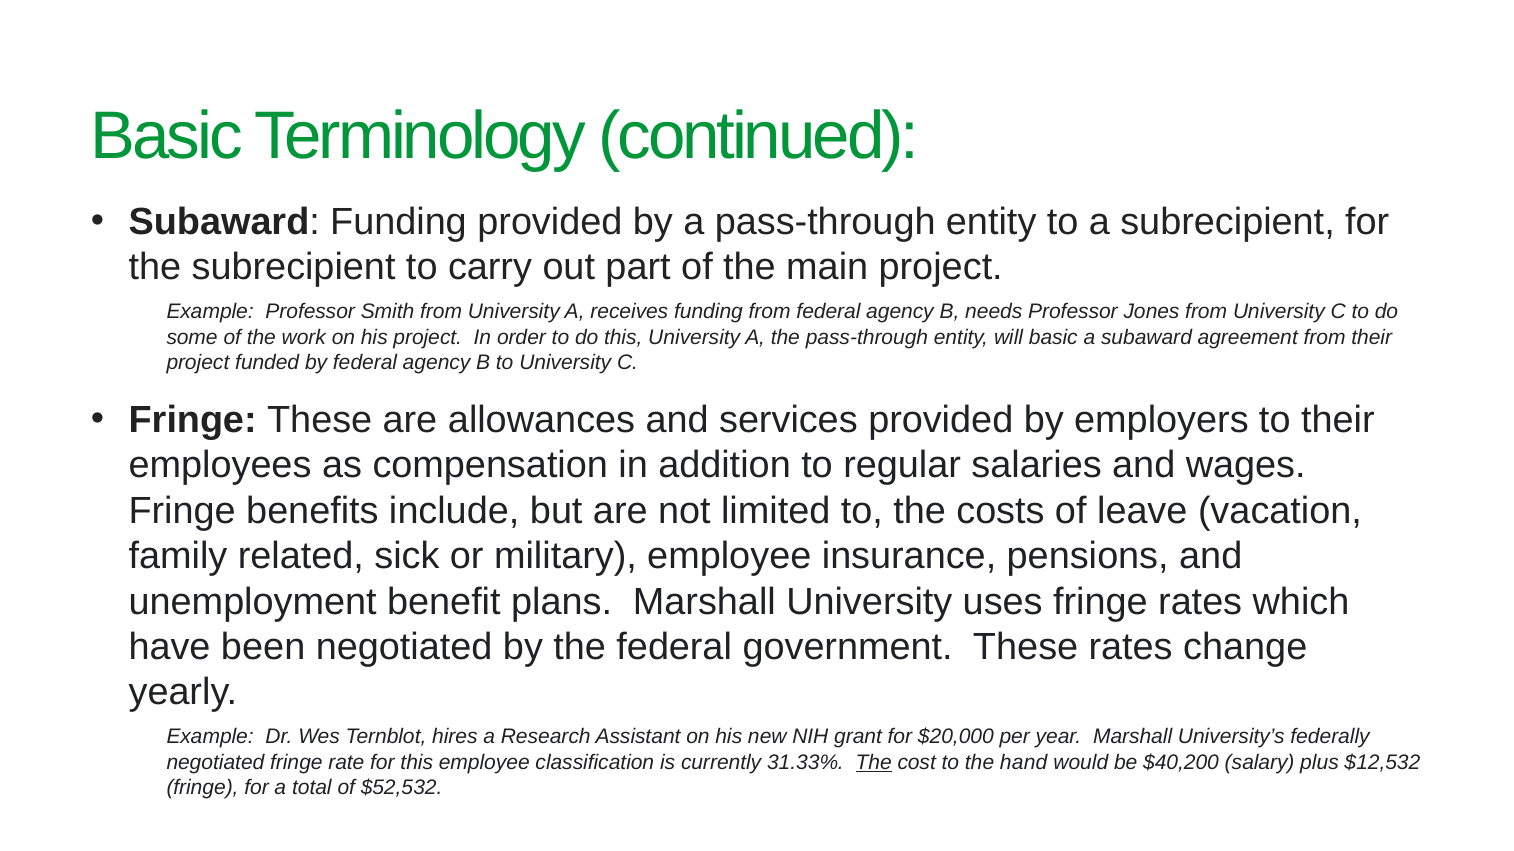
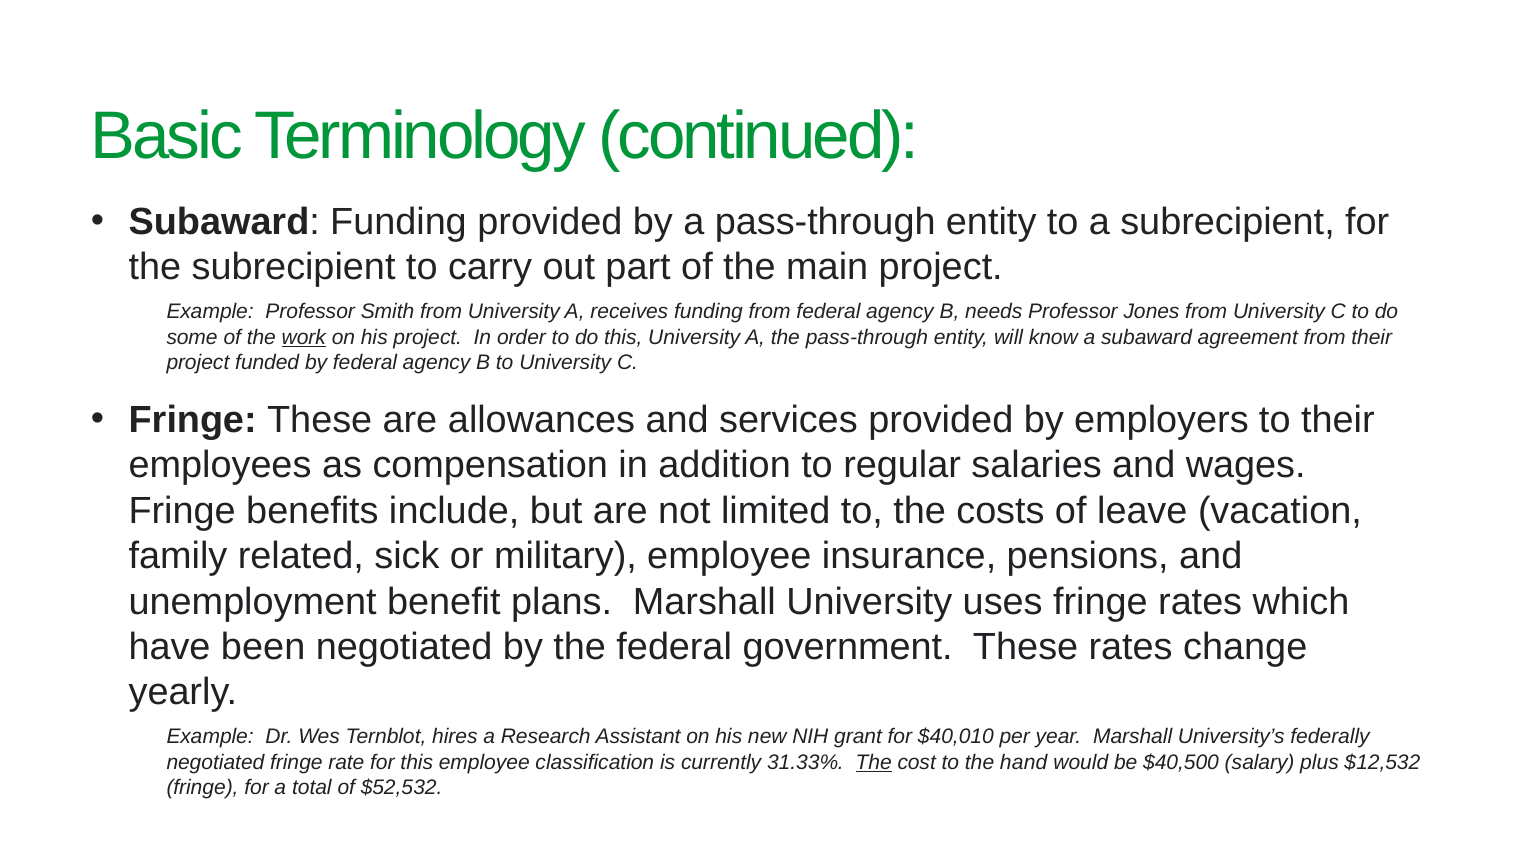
work underline: none -> present (304, 338)
will basic: basic -> know (1053, 338)
$20,000: $20,000 -> $40,010 (956, 738)
$40,200: $40,200 -> $40,500 (1181, 763)
